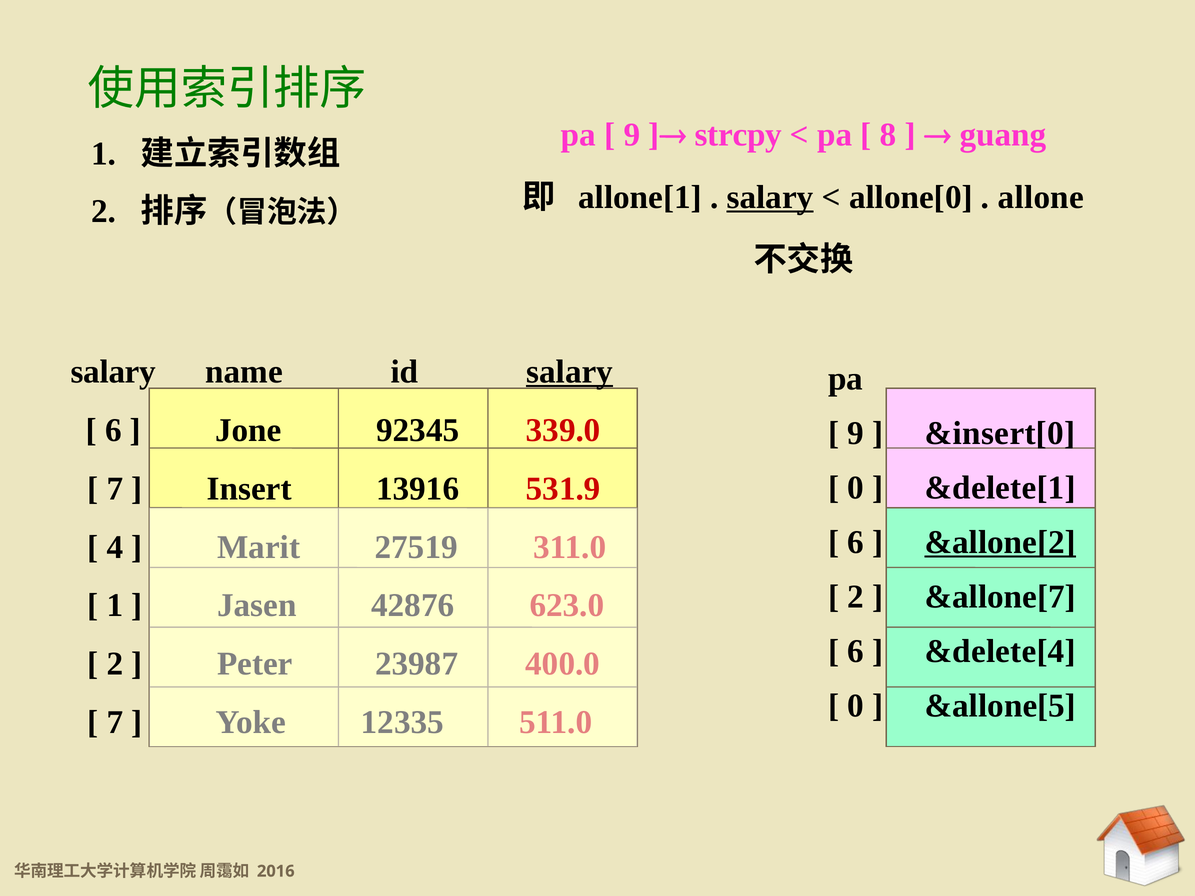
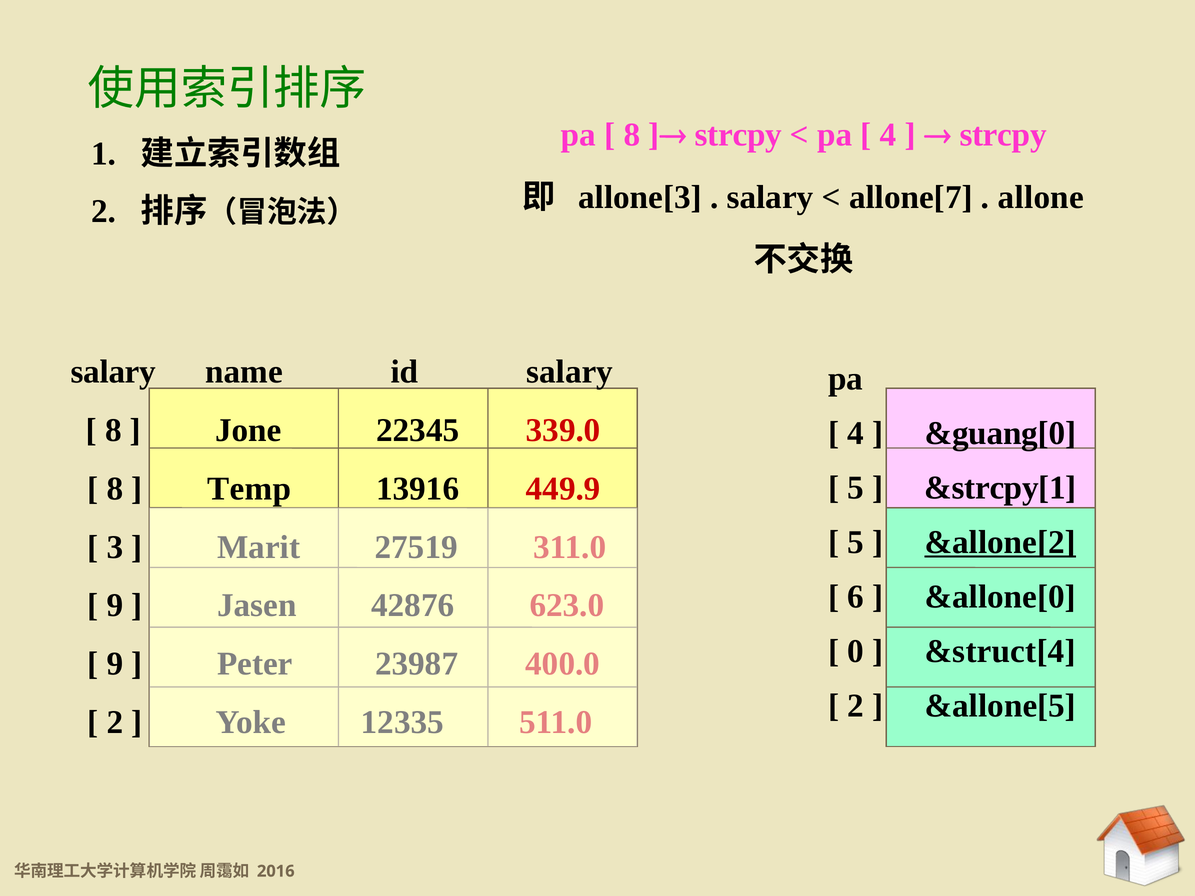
9: 9 -> 8 (632, 135)
8: 8 -> 4 (888, 135)
guang: guang -> strcpy (1003, 135)
allone[1: allone[1 -> allone[3 (640, 198)
salary underline: present -> none (770, 198)
allone[0: allone[0 -> allone[7 (911, 198)
salary underline: present -> none (570, 372)
6: 6 -> 8 (113, 430)
92345: 92345 -> 22345 (418, 430)
9: 9 -> 4 (856, 433)
&insert[0: &insert[0 -> &guang[0 (1000, 433)
0: 0 -> 5 (856, 488)
&delete[1: &delete[1 -> &strcpy[1 (1000, 488)
7: 7 -> 8 (115, 489)
Insert: Insert -> Temp (249, 489)
531.9: 531.9 -> 449.9 (563, 489)
6: 6 -> 5 (856, 542)
4: 4 -> 3 (115, 547)
2: 2 -> 6 (856, 597)
&allone[7: &allone[7 -> &allone[0 (1000, 597)
1: 1 -> 9 (115, 606)
6: 6 -> 0 (856, 651)
&delete[4: &delete[4 -> &struct[4 (1000, 651)
2: 2 -> 9 (115, 664)
0: 0 -> 2 (856, 706)
7: 7 -> 2 (115, 723)
